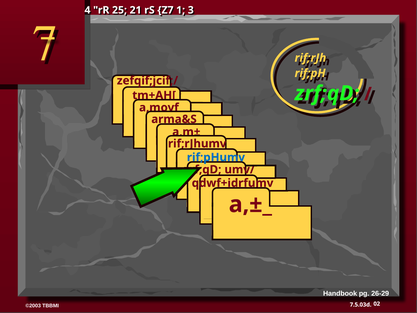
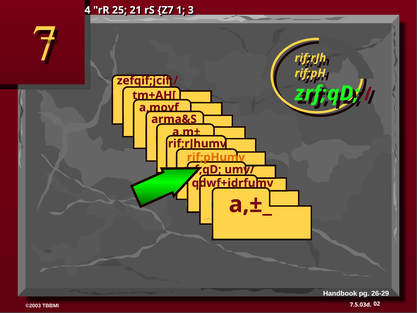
rif;pHumv colour: blue -> orange (216, 157)
